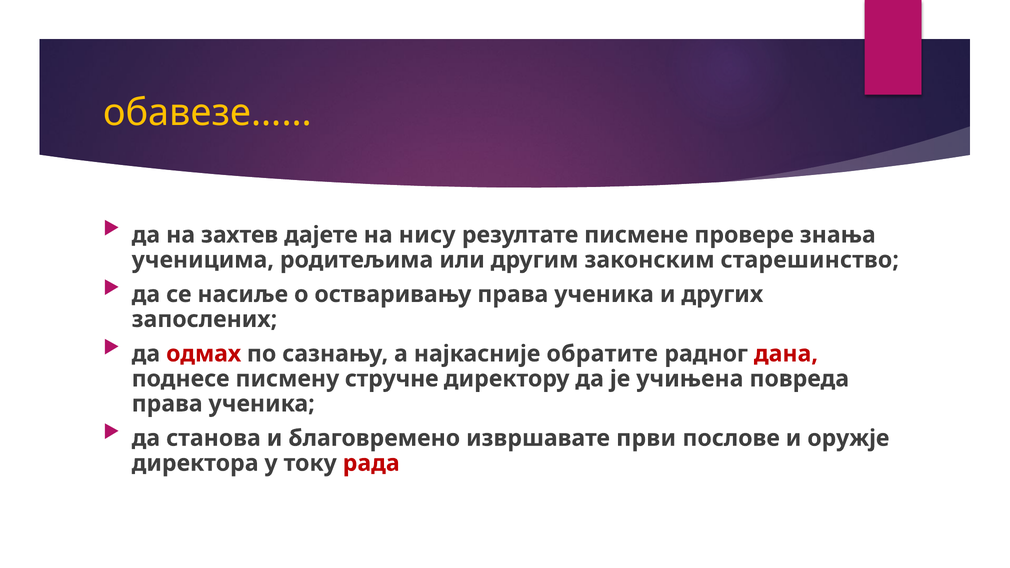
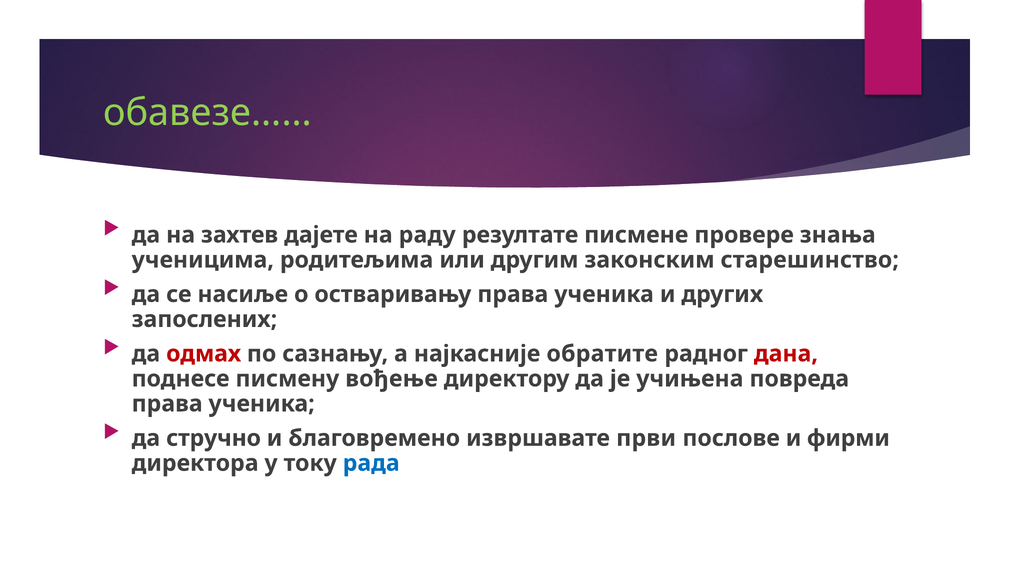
обавезе colour: yellow -> light green (208, 113)
нису: нису -> раду (427, 235)
стручне: стручне -> вођење (391, 379)
станова: станова -> стручно (214, 438)
оружје: оружје -> фирми (848, 438)
рада colour: red -> blue (371, 463)
